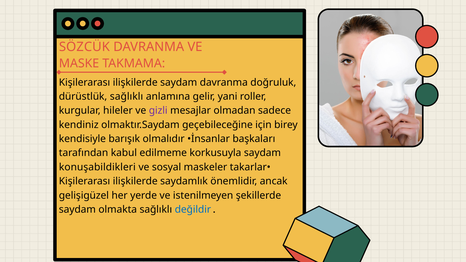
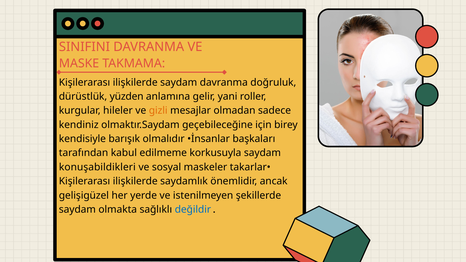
SÖZCÜK: SÖZCÜK -> SINIFINI (84, 47)
dürüstlük sağlıklı: sağlıklı -> yüzden (127, 97)
gizli colour: purple -> orange (158, 111)
